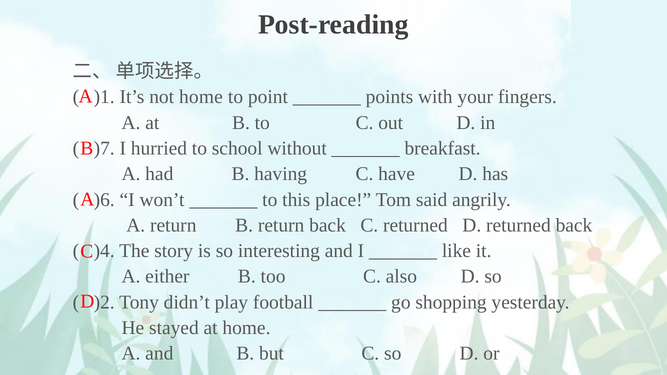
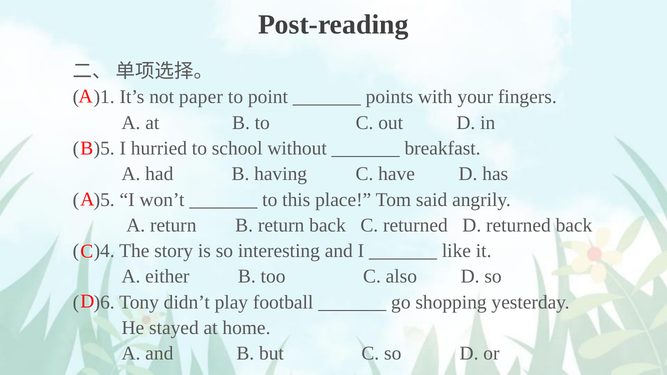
not home: home -> paper (201, 97)
)7: )7 -> )5 (104, 148)
)6: )6 -> )5 (104, 200)
)2: )2 -> )6 (104, 302)
